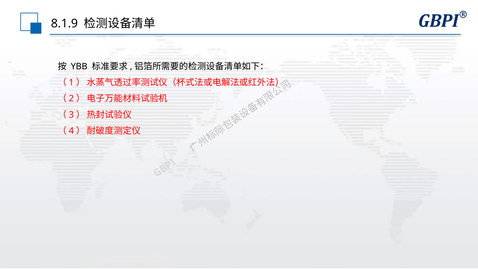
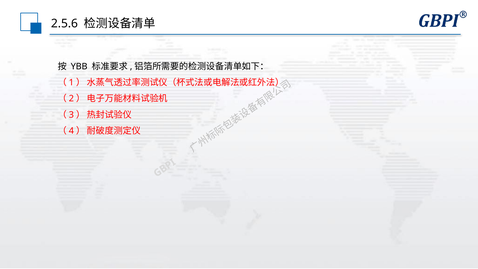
8.1.9: 8.1.9 -> 2.5.6 (64, 23)
